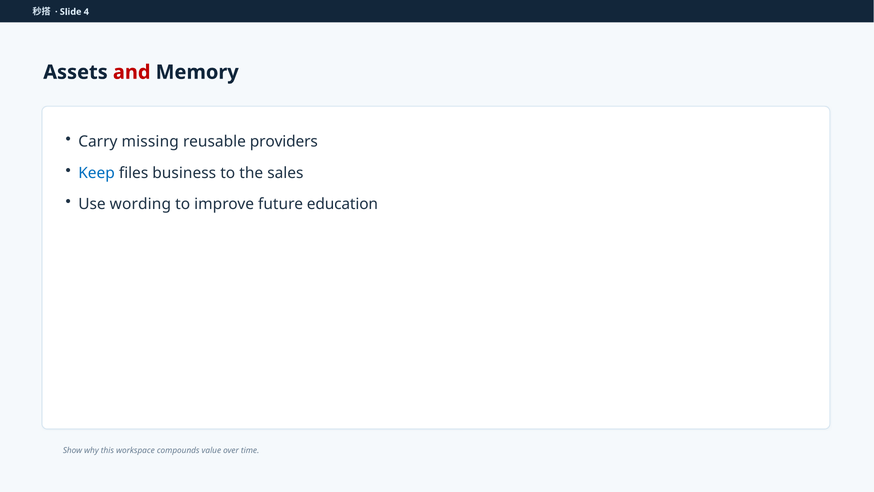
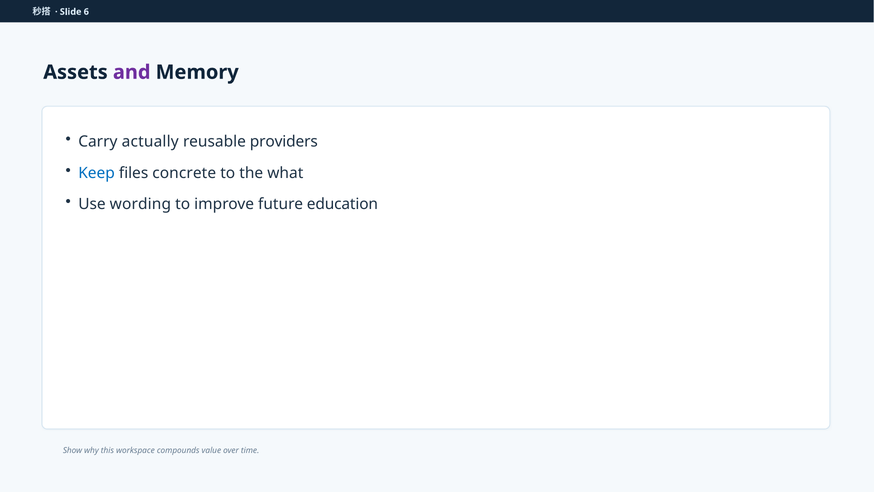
4: 4 -> 6 (86, 12)
and colour: red -> purple (132, 72)
missing: missing -> actually (150, 141)
business: business -> concrete (184, 173)
sales: sales -> what (285, 173)
